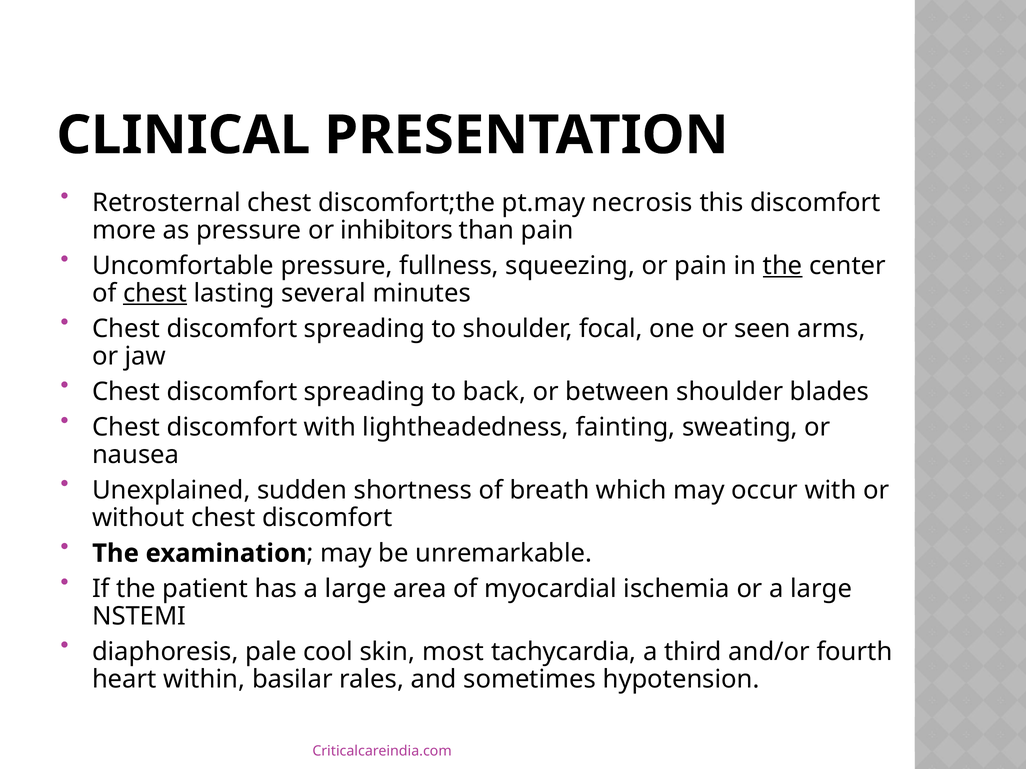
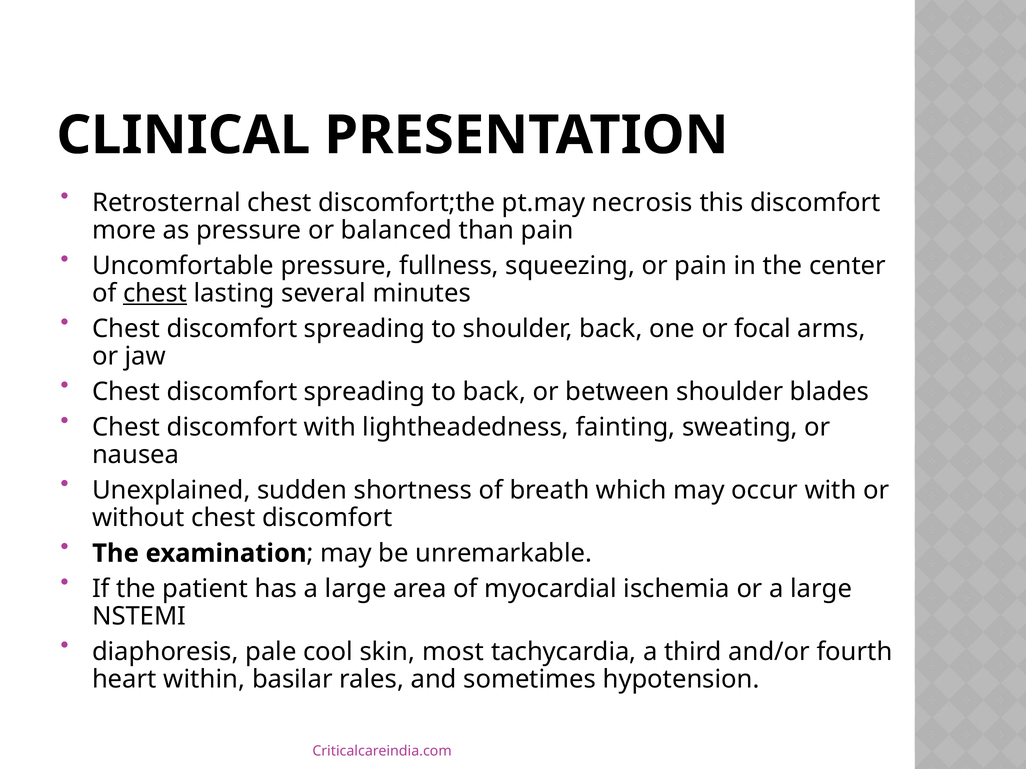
inhibitors: inhibitors -> balanced (396, 231)
the underline: present -> none (783, 266)
shoulder focal: focal -> back (611, 329)
seen: seen -> focal (763, 329)
